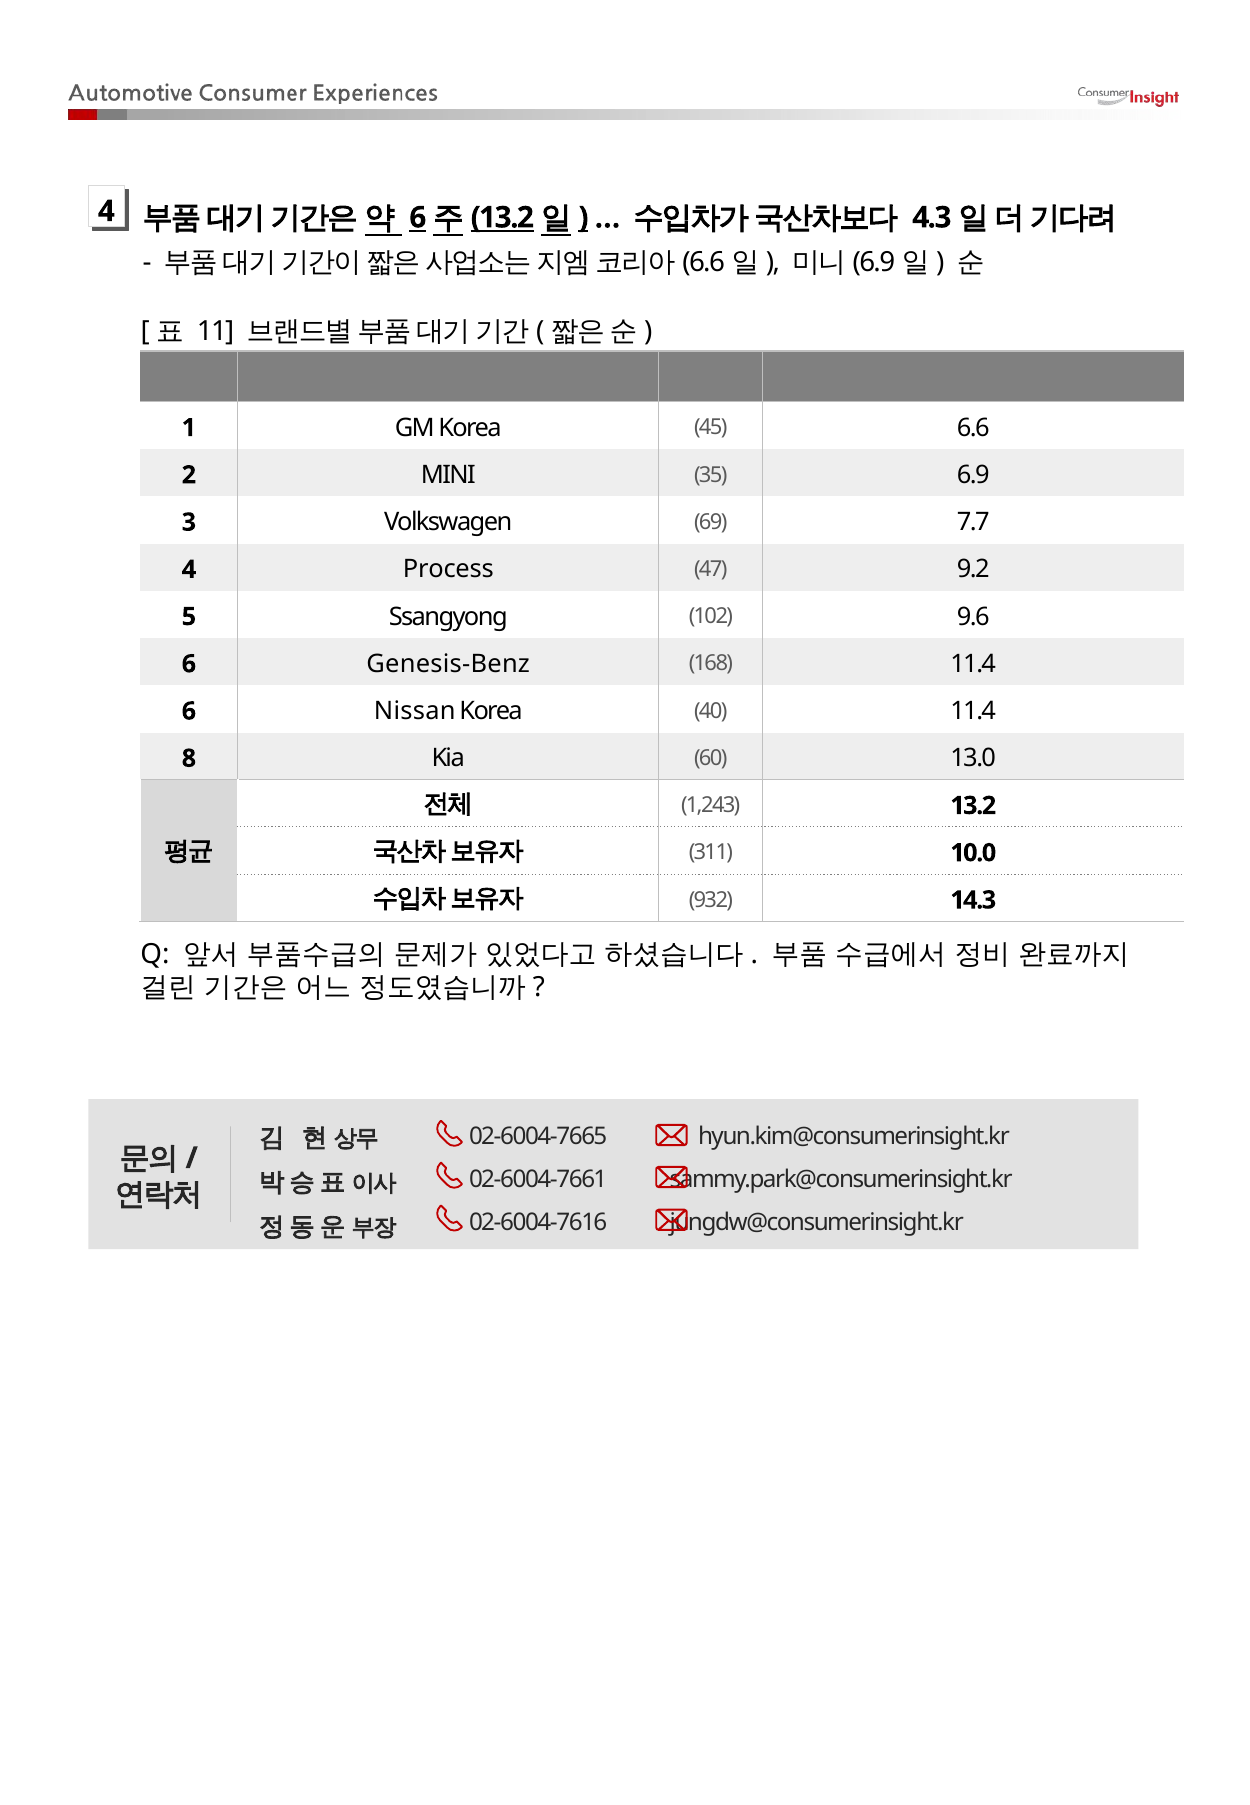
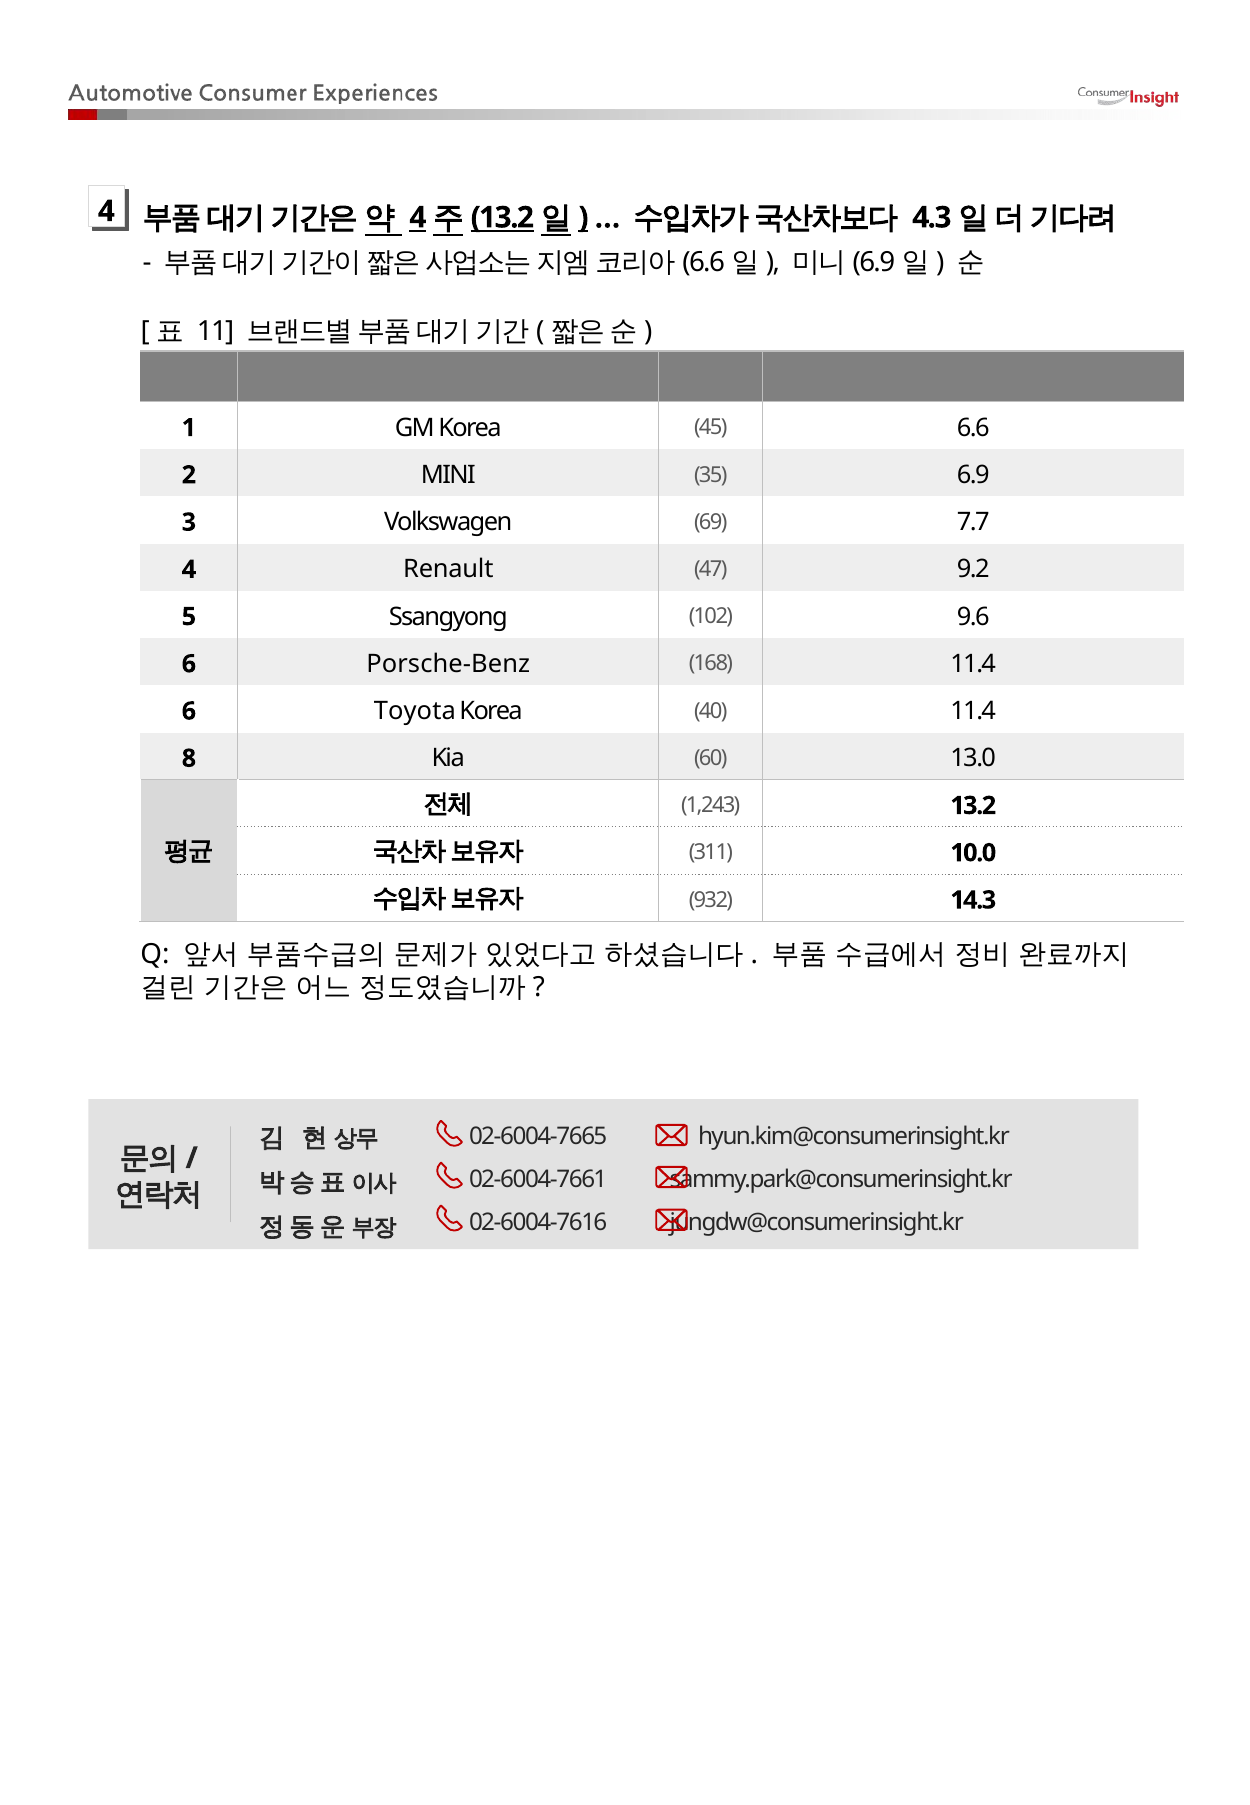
6: 6 -> 4 (418, 218)
Process: Process -> Renault (448, 570)
Genesis-Benz: Genesis-Benz -> Porsche-Benz (448, 664)
Nissan: Nissan -> Toyota (415, 711)
